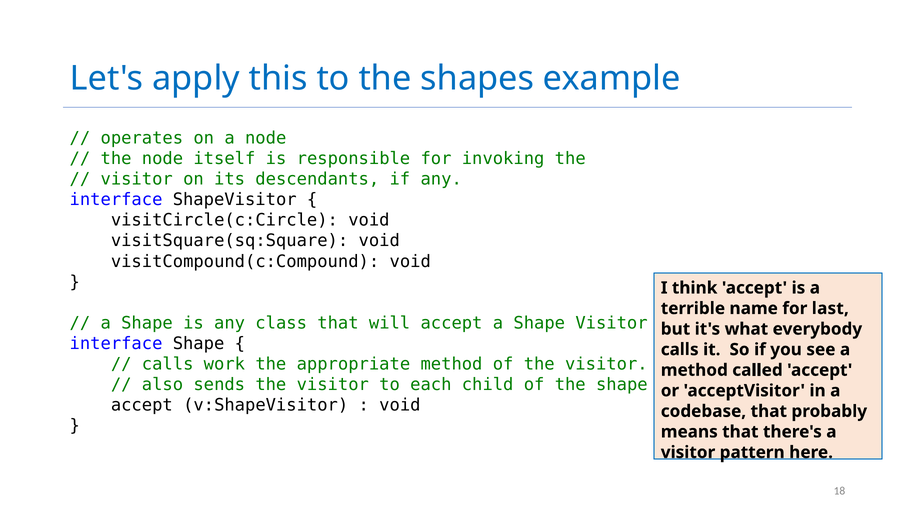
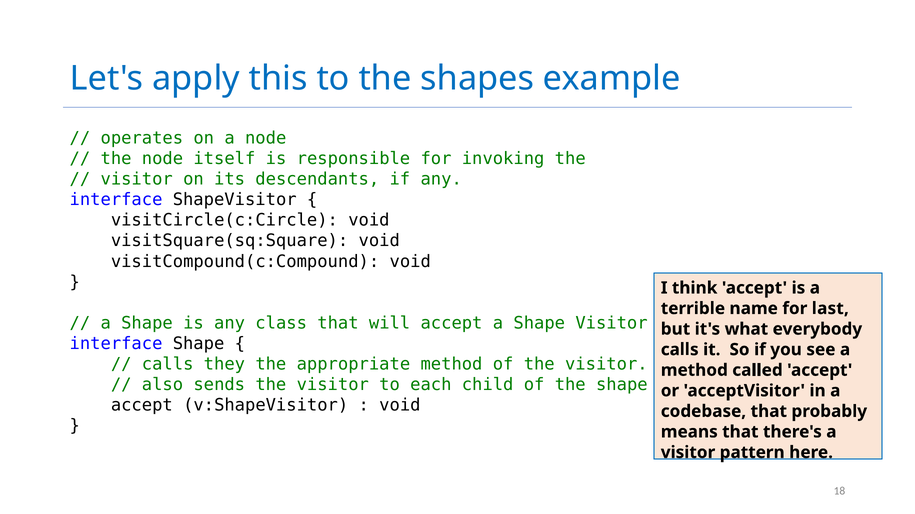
work: work -> they (224, 365)
